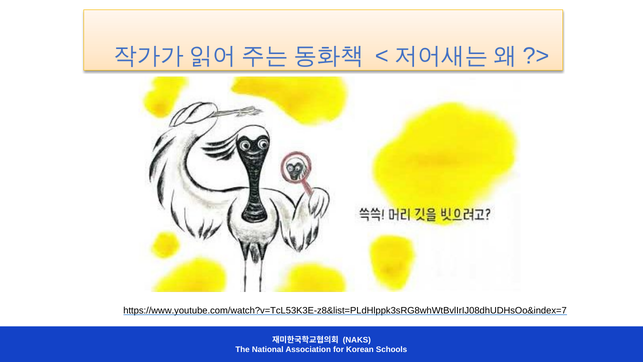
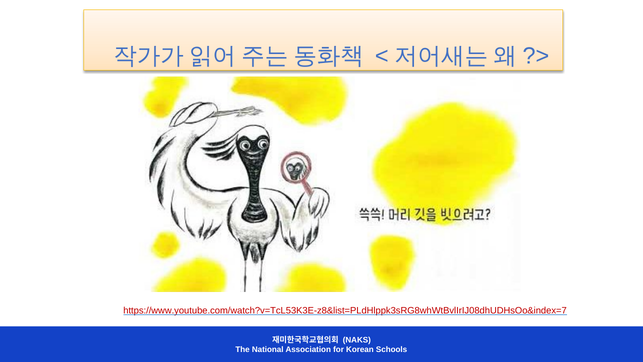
https://www.youtube.com/watch?v=TcL53K3E-z8&list=PLdHlppk3sRG8whWtBvlIrIJ08dhUDHsOo&index=7 colour: black -> red (345, 310)
